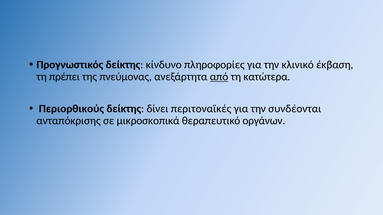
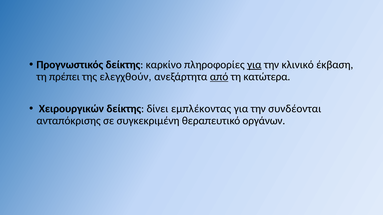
κίνδυνο: κίνδυνο -> καρκίνο (164, 65)
για underline: none -> present (254, 65)
πνεύμονας: πνεύμονας -> ελεγχθούν (126, 77)
Περιορθικούς: Περιορθικούς -> Χειρουργικών (71, 109)
περιτοναϊκές: περιτοναϊκές -> εμπλέκοντας (201, 109)
μικροσκοπικά: μικροσκοπικά -> συγκεκριμένη (148, 121)
